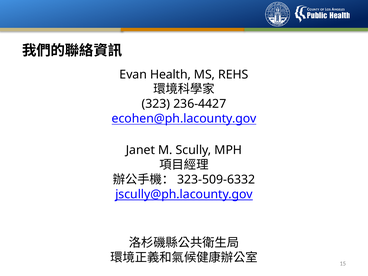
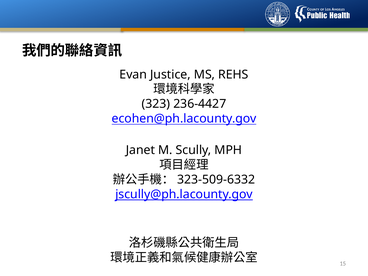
Health: Health -> Justice (170, 74)
